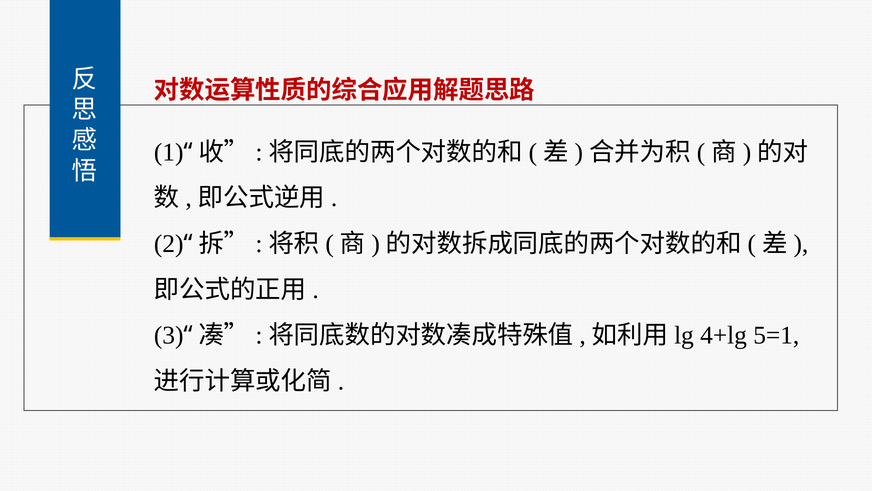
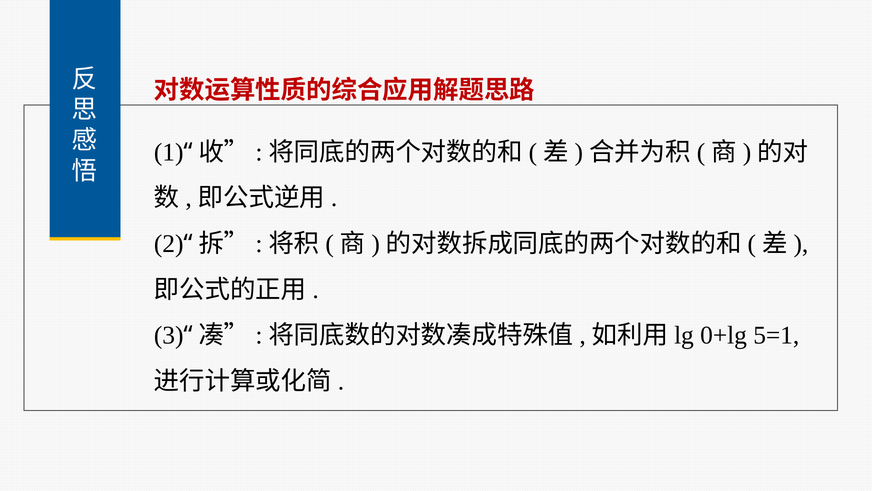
4+lg: 4+lg -> 0+lg (724, 335)
